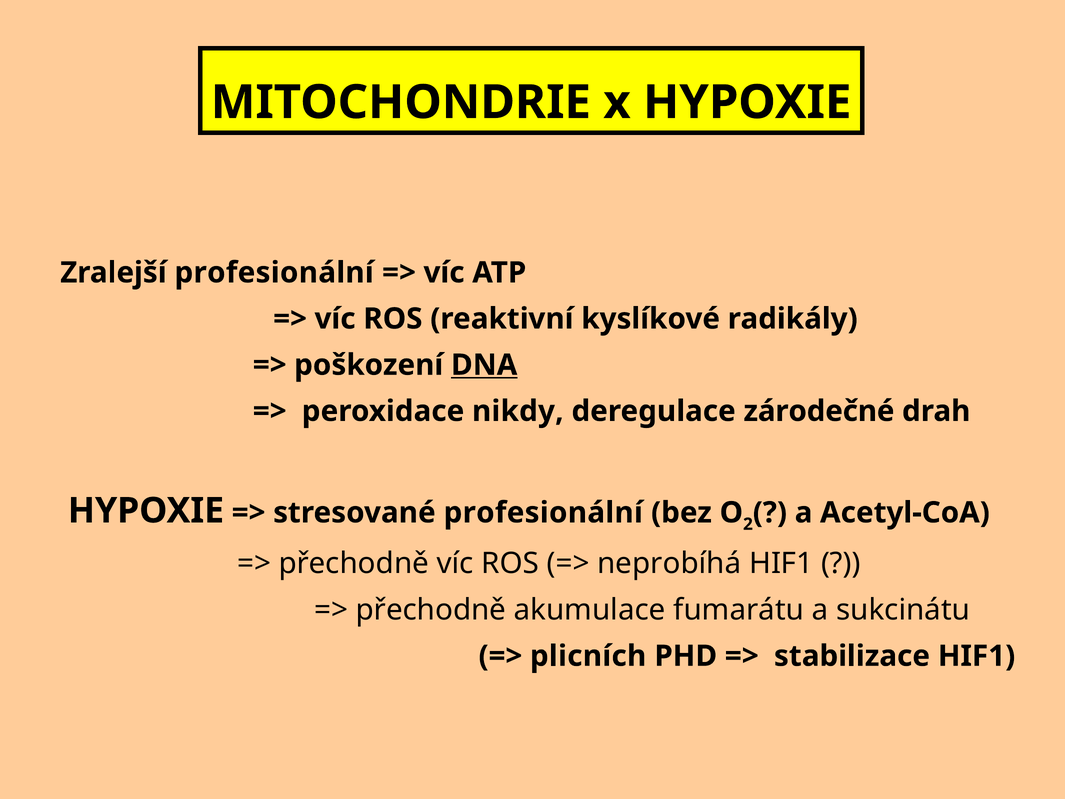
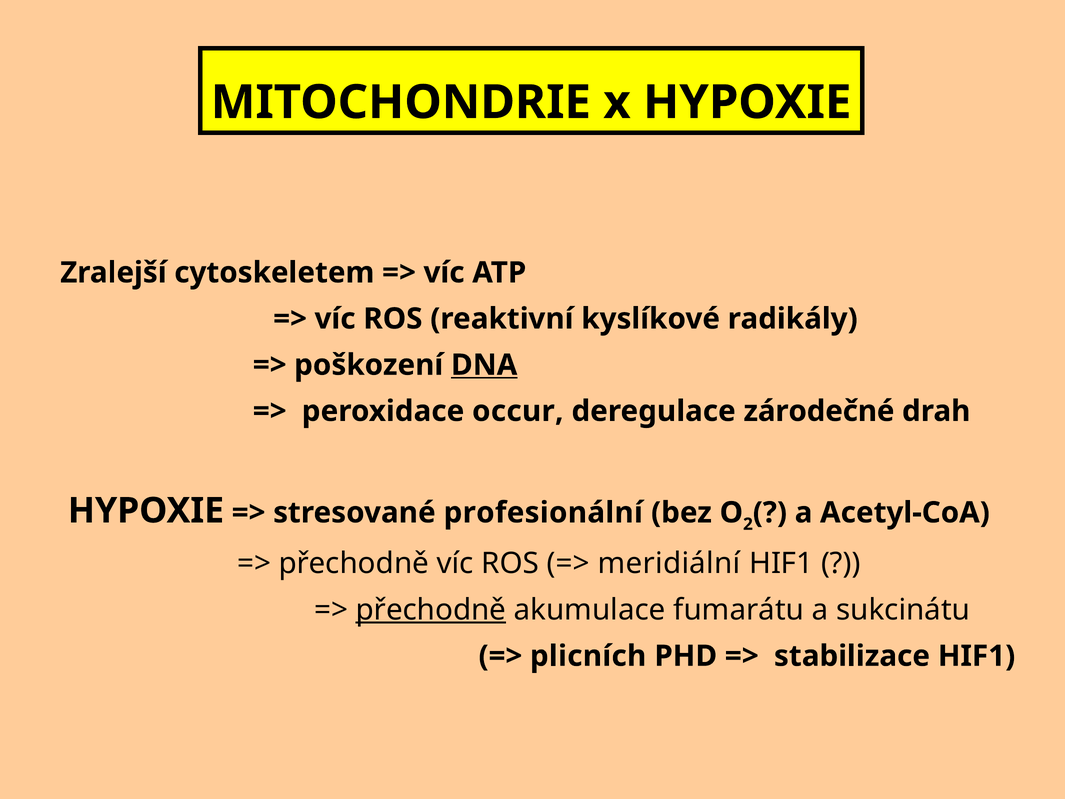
Zralejší profesionální: profesionální -> cytoskeletem (274, 273)
nikdy: nikdy -> occur (518, 411)
neprobíhá: neprobíhá -> meridiální (669, 564)
přechodně underline: none -> present (431, 610)
